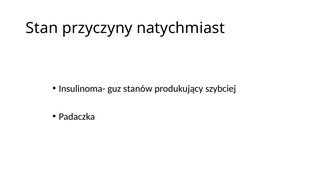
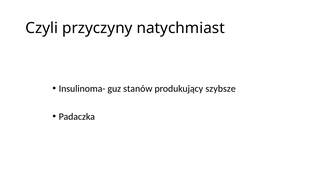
Stan: Stan -> Czyli (42, 28)
szybciej: szybciej -> szybsze (221, 89)
